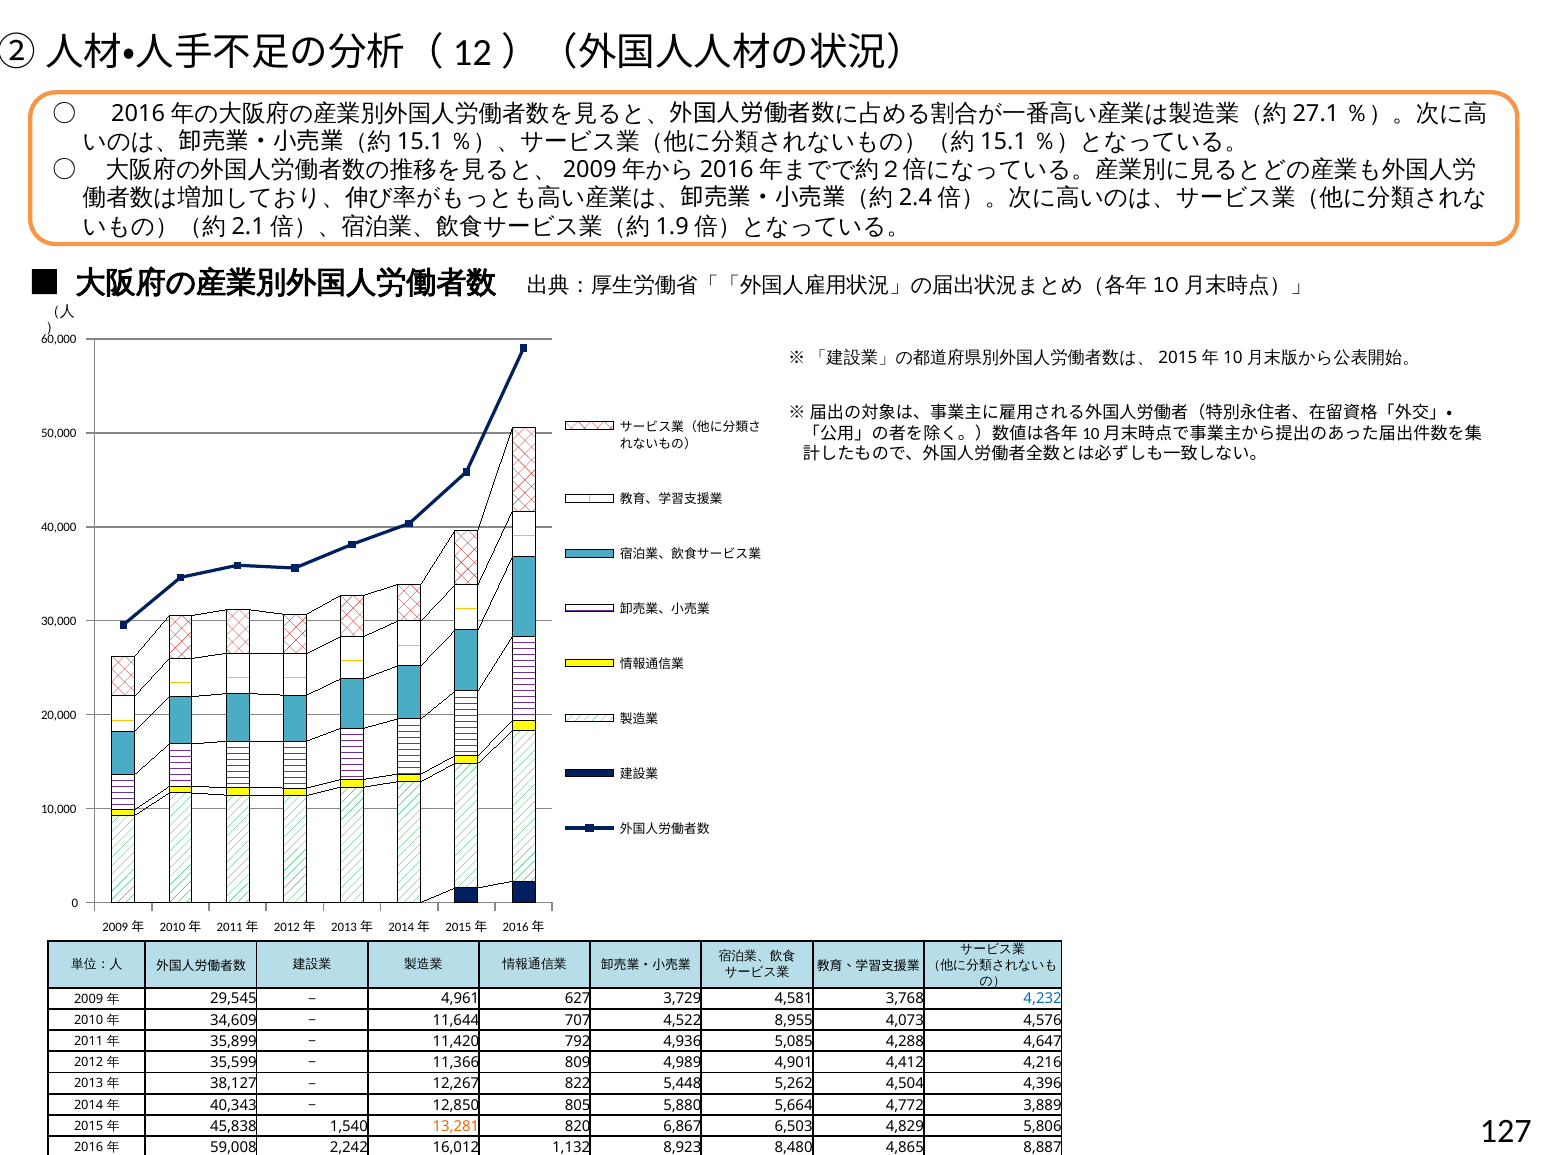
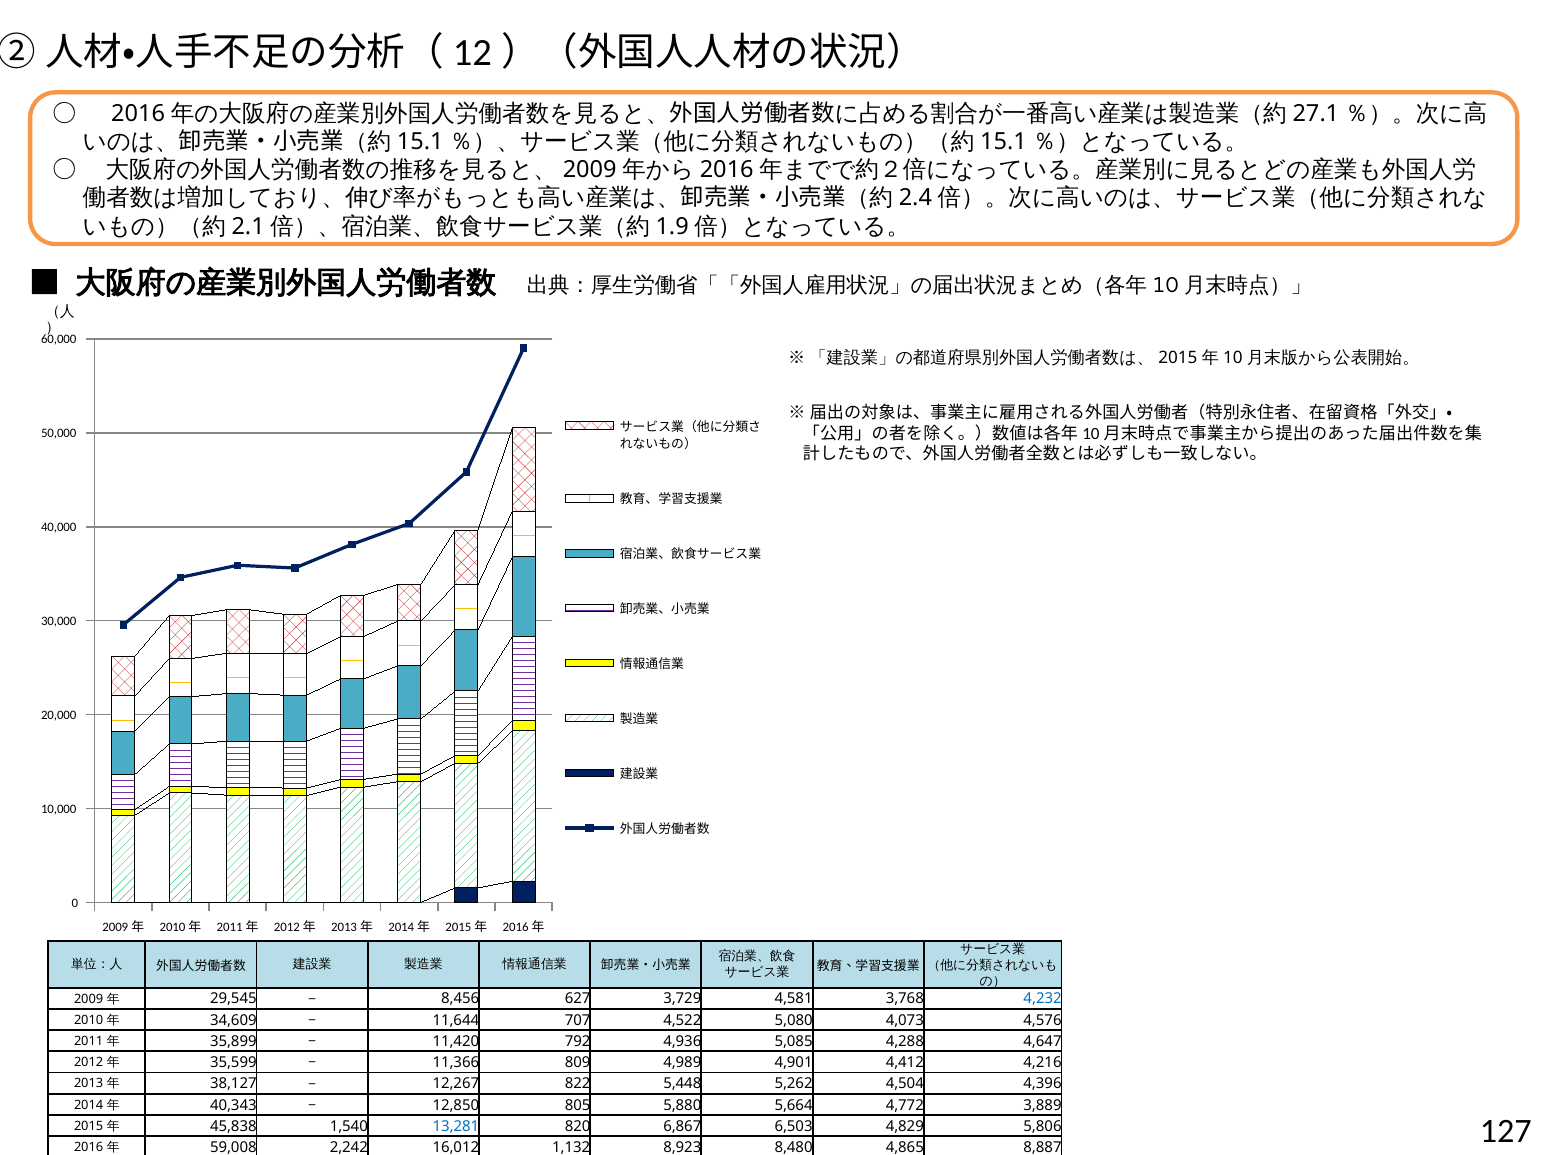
4,961: 4,961 -> 8,456 (460, 1000)
8,955: 8,955 -> 5,080 (794, 1021)
13,281 colour: orange -> blue (456, 1127)
